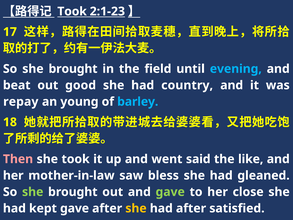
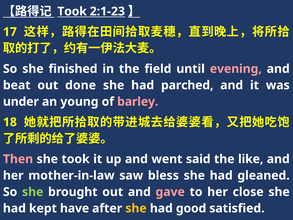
brought: brought -> finished (73, 69)
evening colour: light blue -> pink (236, 69)
good: good -> done (81, 85)
country: country -> parched (187, 85)
repay: repay -> under (21, 102)
barley colour: light blue -> pink (138, 102)
gave colour: light green -> pink (170, 192)
kept gave: gave -> have (75, 208)
had after: after -> good (191, 208)
